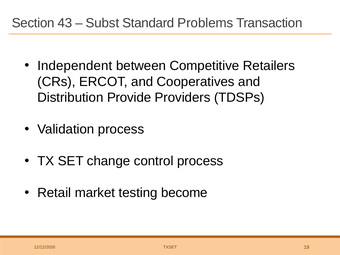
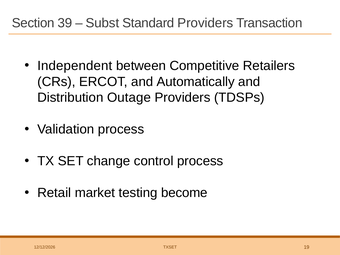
43: 43 -> 39 (65, 23)
Standard Problems: Problems -> Providers (205, 23)
Cooperatives: Cooperatives -> Automatically (196, 82)
Provide: Provide -> Outage (129, 98)
